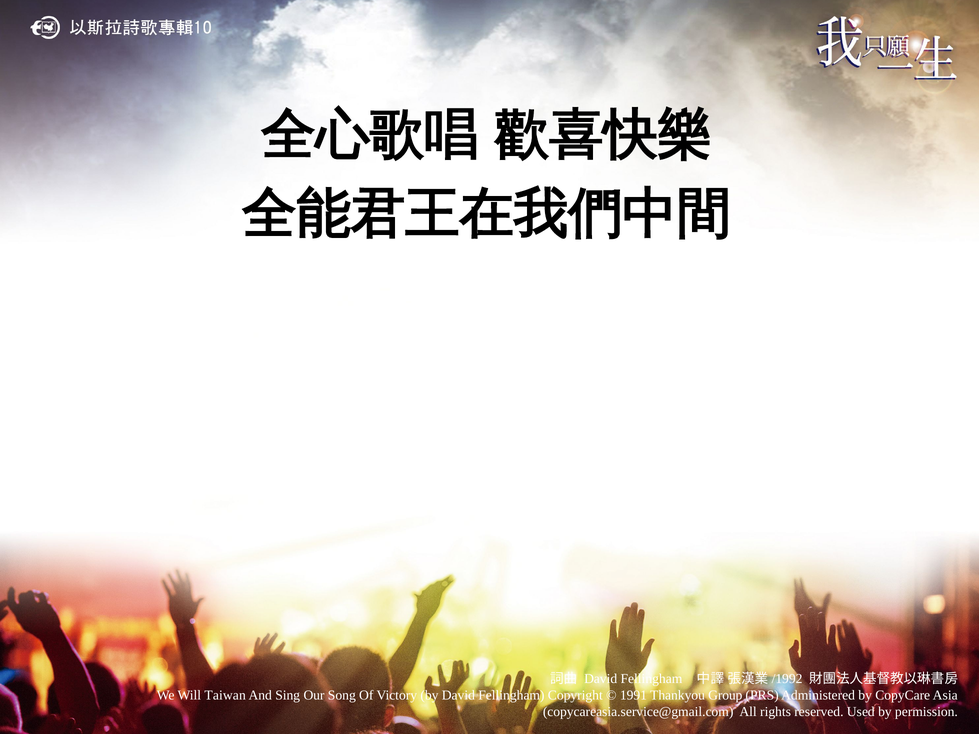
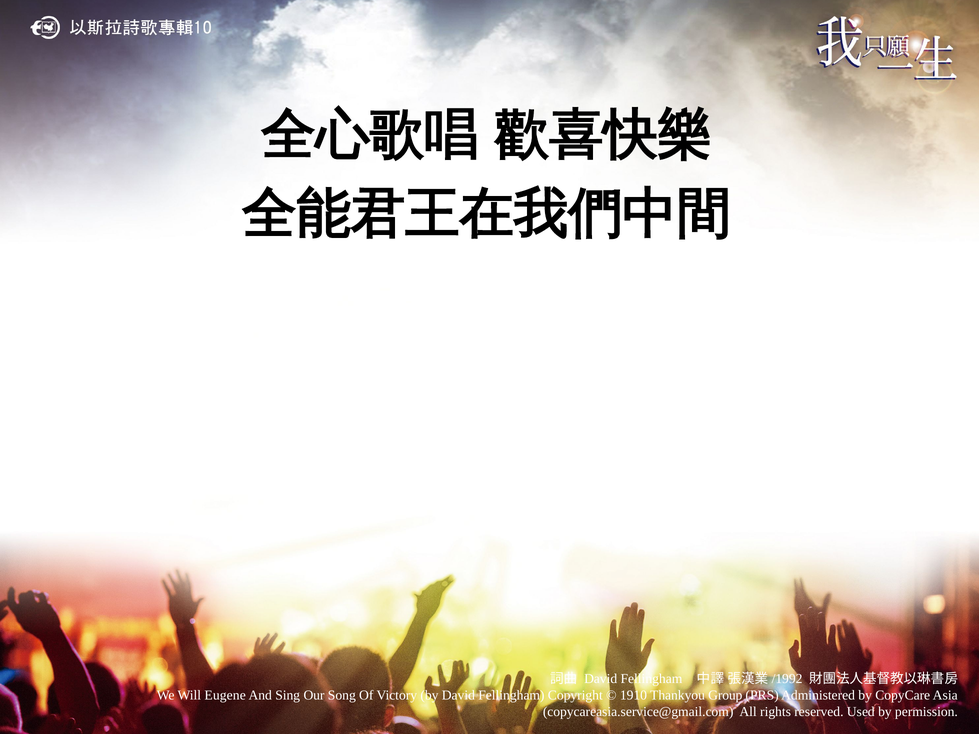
Taiwan: Taiwan -> Eugene (225, 696)
1991: 1991 -> 1910 (633, 696)
